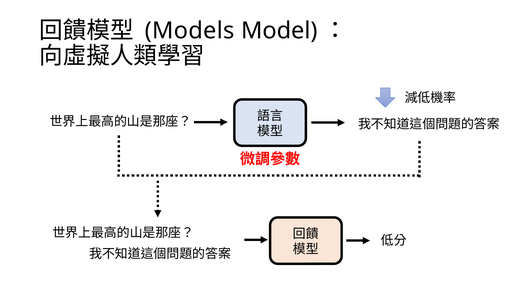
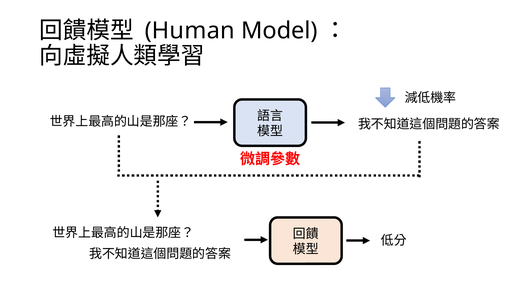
Models: Models -> Human (190, 31)
